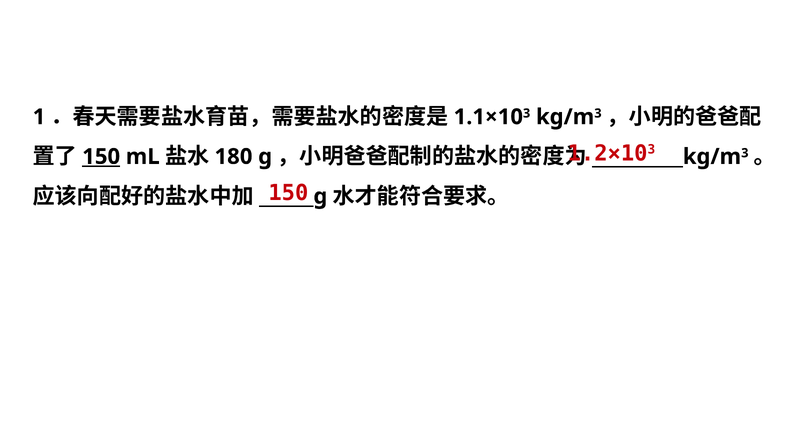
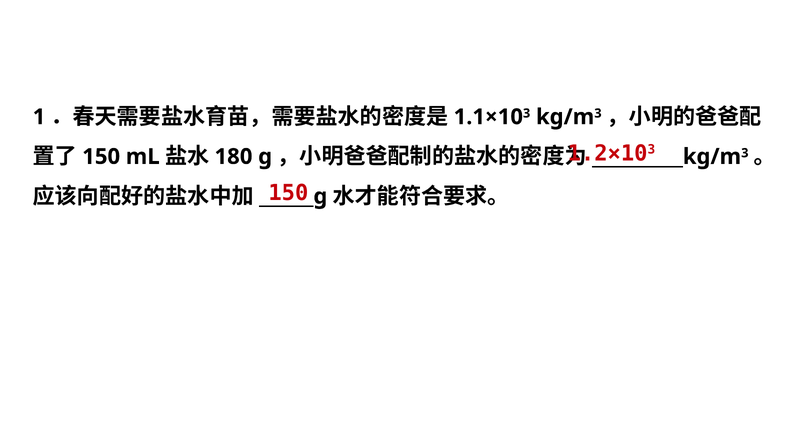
150 underline: present -> none (101, 156)
